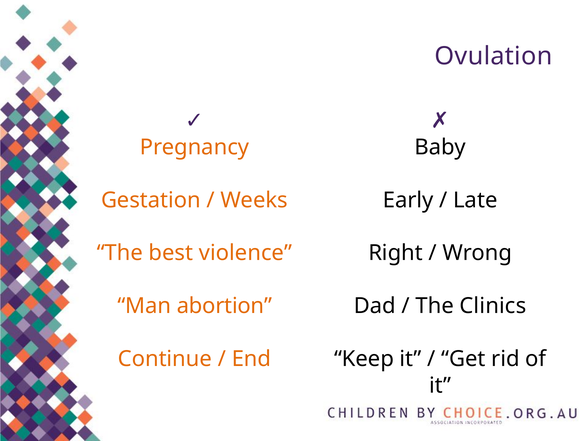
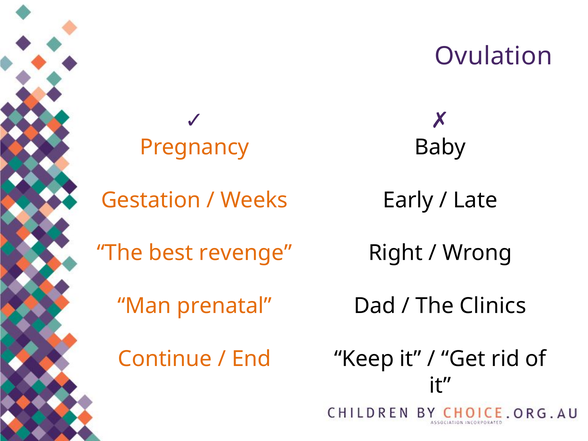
violence: violence -> revenge (245, 253)
abortion: abortion -> prenatal (224, 306)
